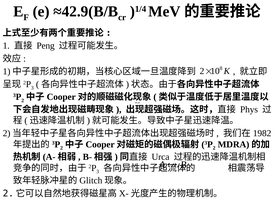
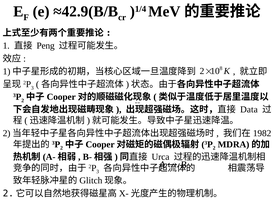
Phys: Phys -> Data (249, 109)
